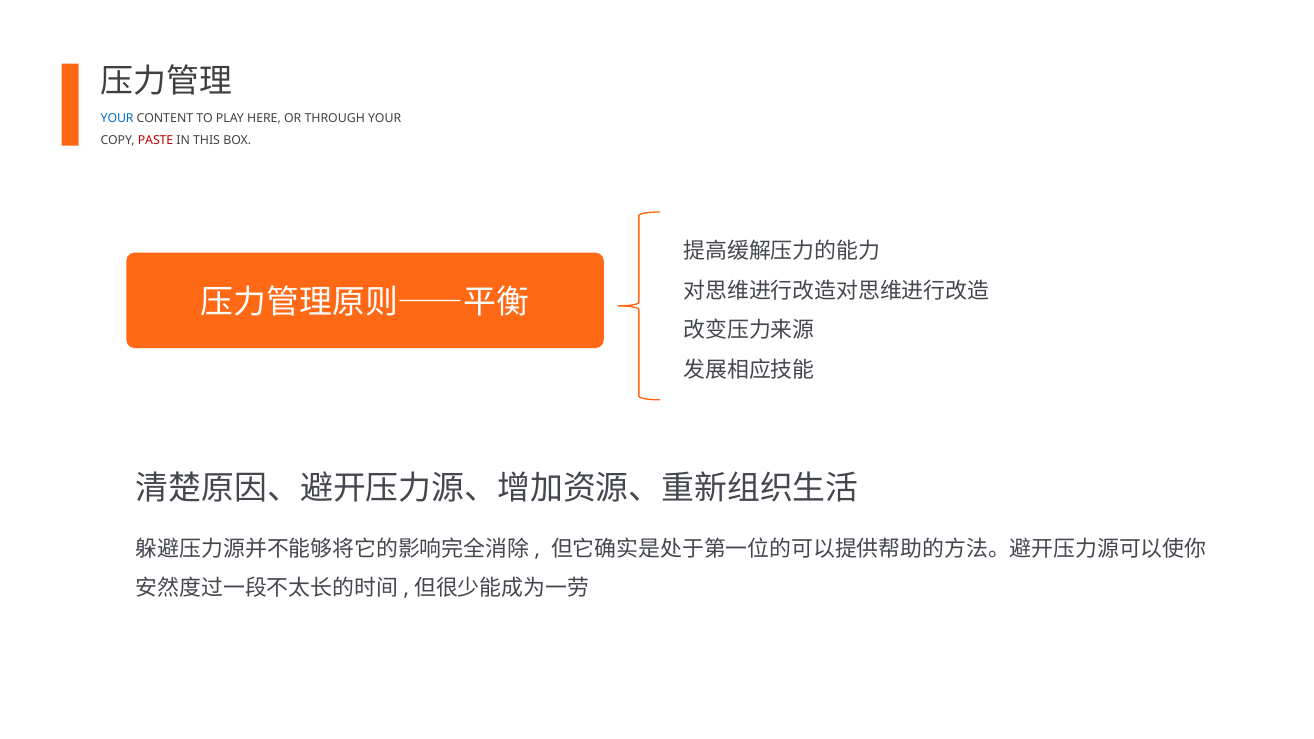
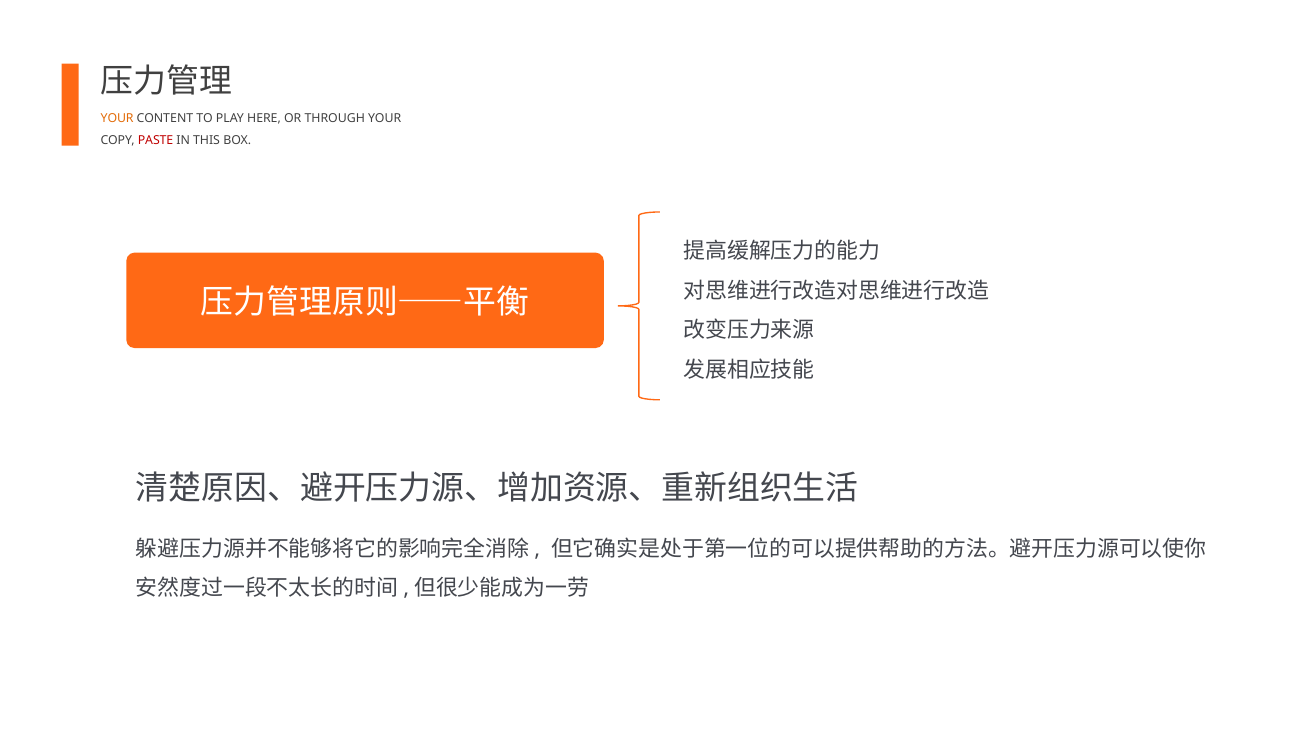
YOUR colour: blue -> orange (117, 118)
